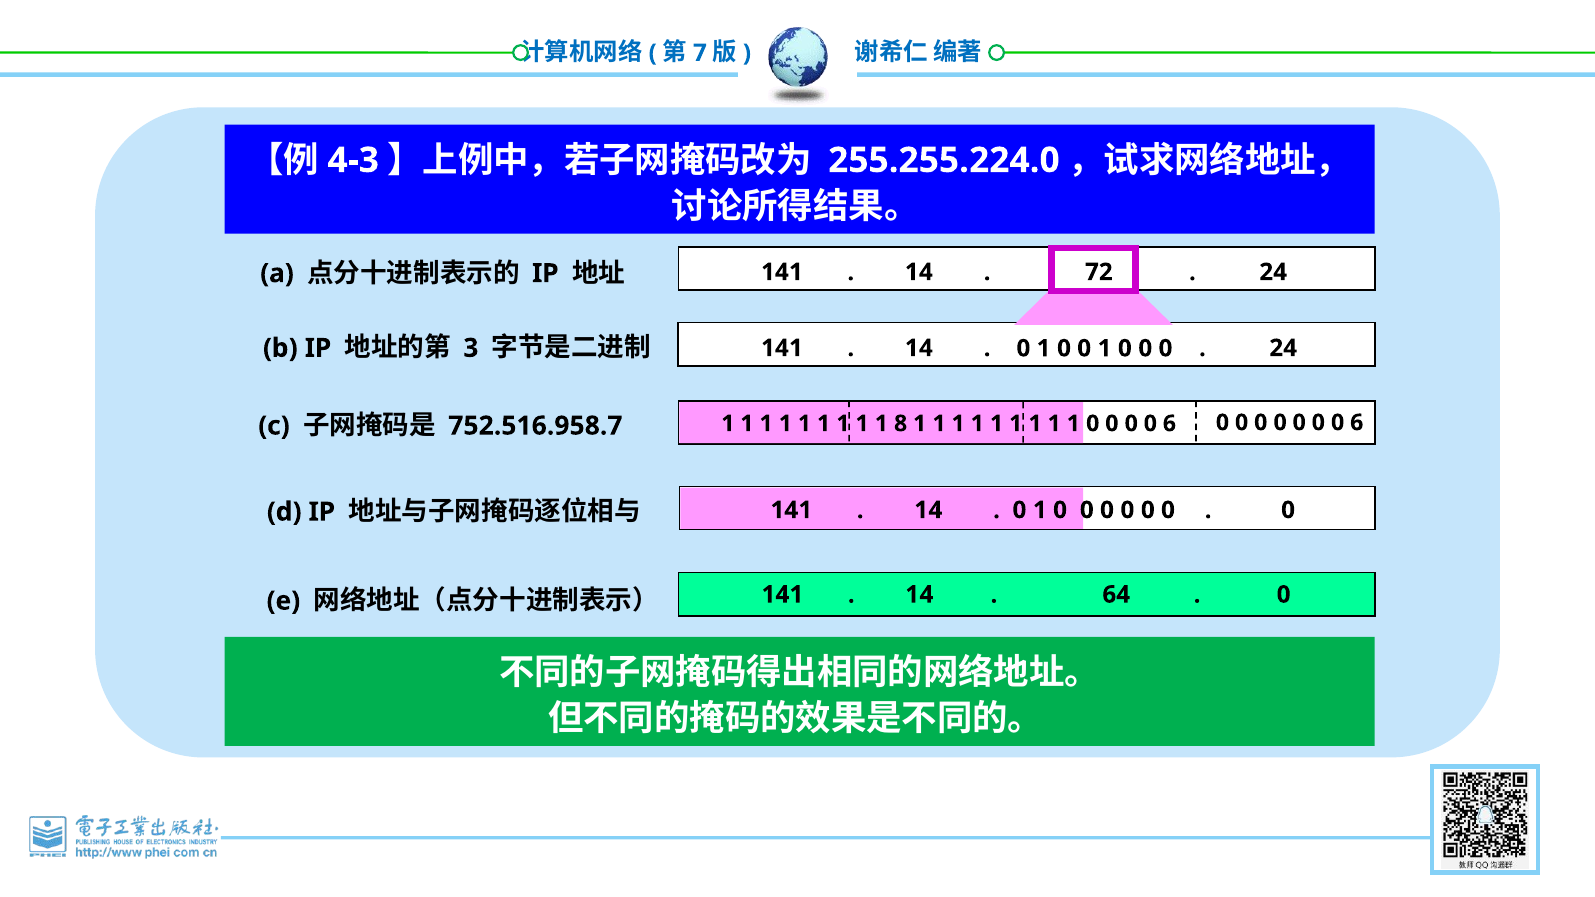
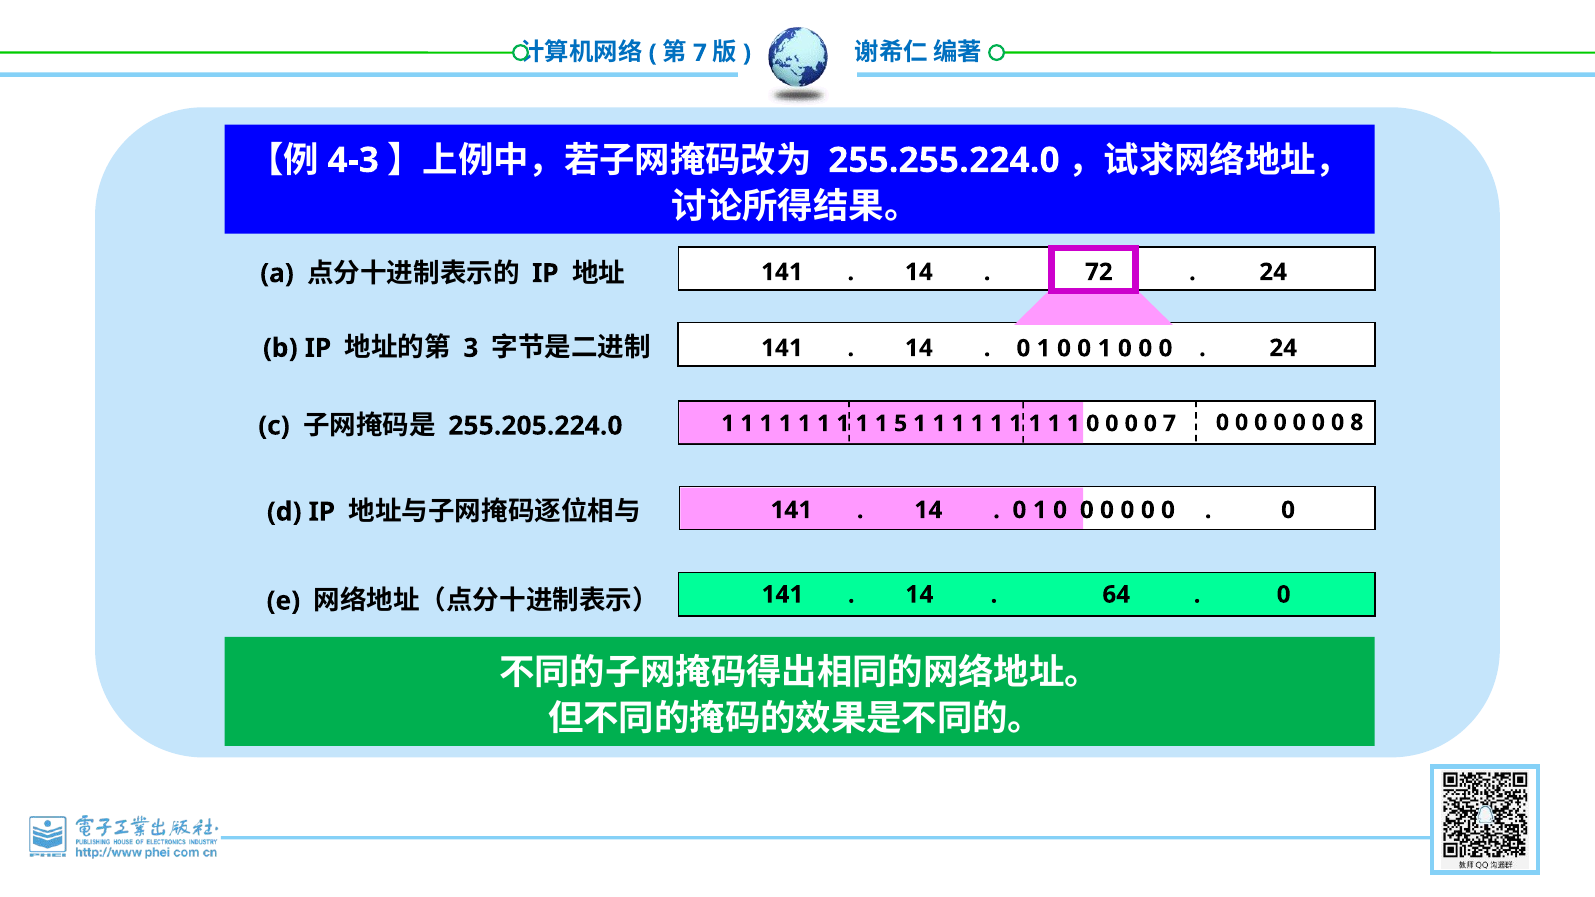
8: 8 -> 5 (901, 424)
6: 6 -> 7 (1169, 424)
752.516.958.7: 752.516.958.7 -> 255.205.224.0 (535, 426)
6: 6 -> 8 (1357, 423)
